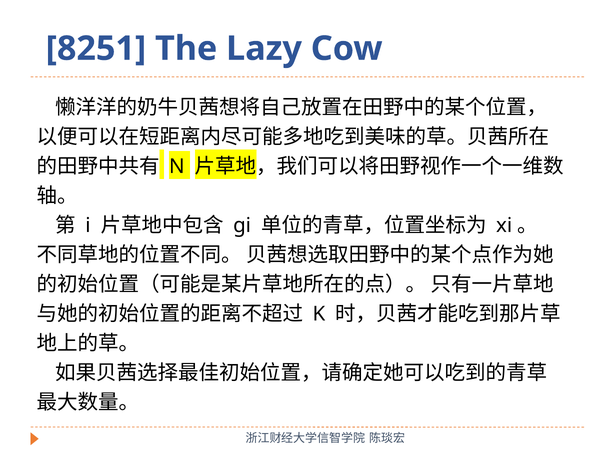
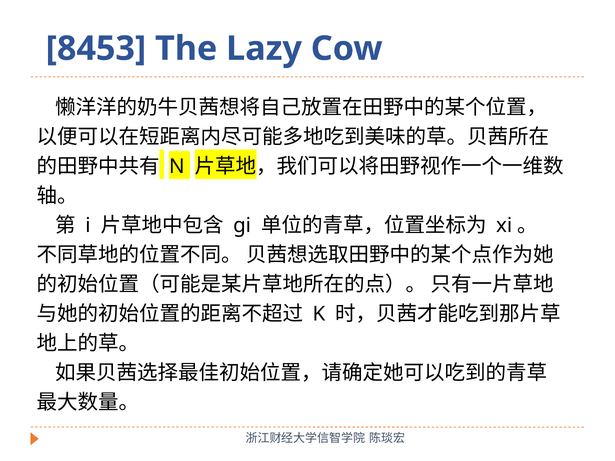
8251: 8251 -> 8453 (96, 49)
